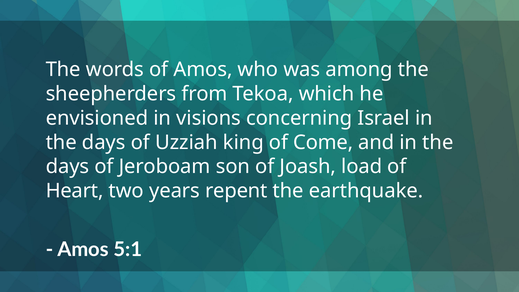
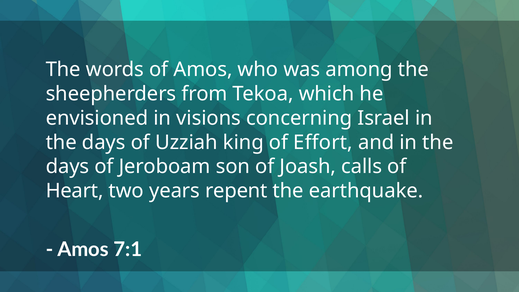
Come: Come -> Effort (323, 142)
load: load -> calls (362, 167)
5:1: 5:1 -> 7:1 (128, 249)
